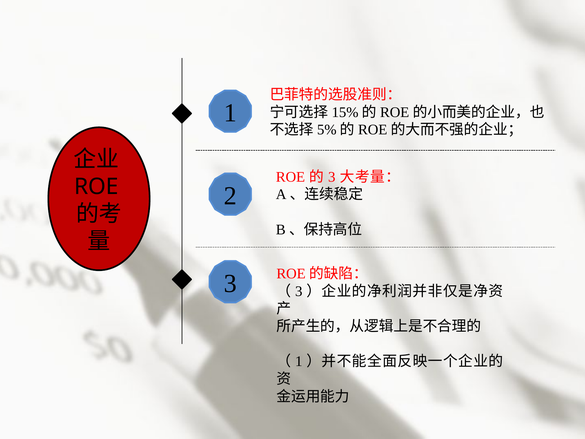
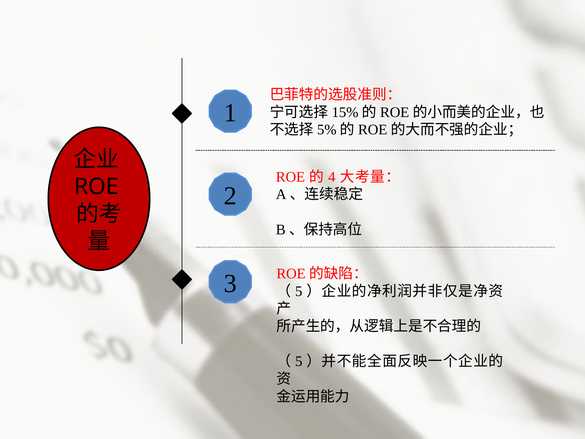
3: 3 -> 4 (332, 177)
3: 3 -> 5 (299, 291)
1: 1 -> 5 (299, 361)
